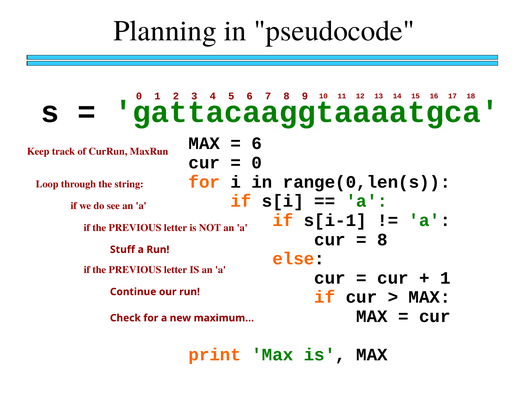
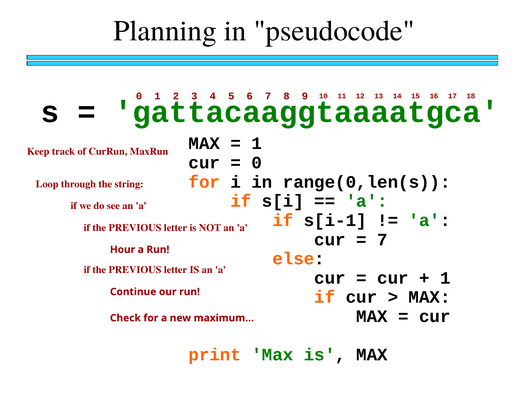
6: 6 -> 1 (257, 144)
8: 8 -> 7 (382, 240)
Stuff: Stuff -> Hour (123, 250)
